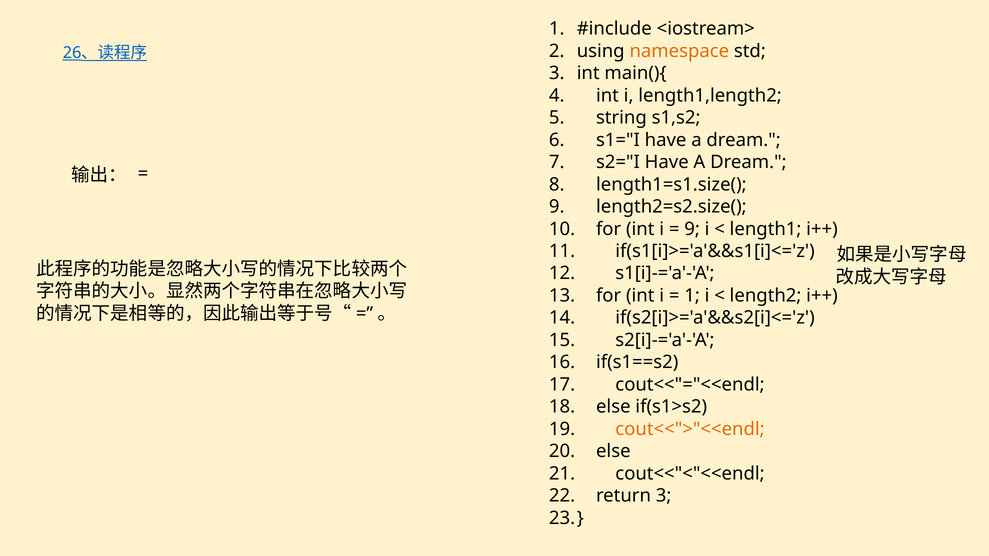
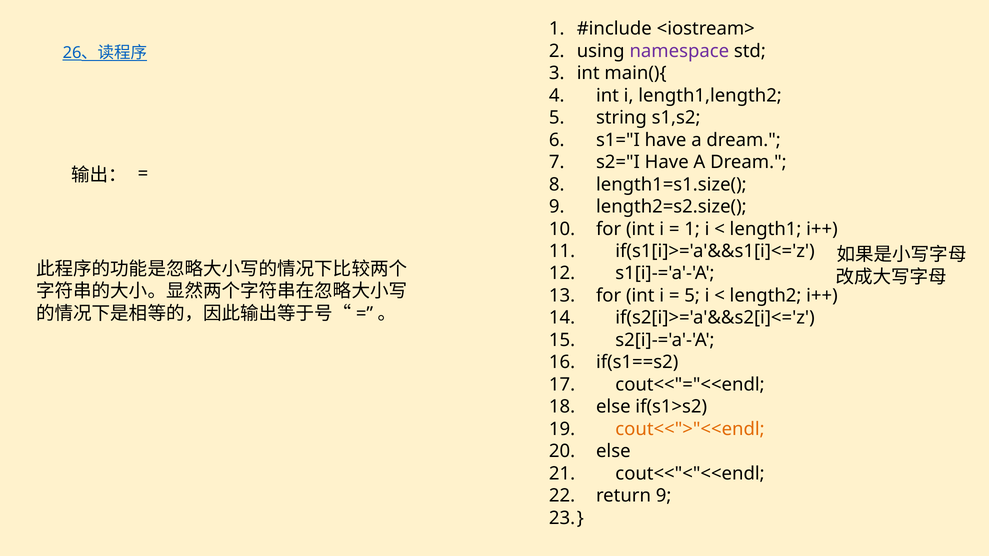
namespace colour: orange -> purple (679, 51)
9: 9 -> 1 (692, 229)
1: 1 -> 5 (692, 296)
return 3: 3 -> 9 (664, 496)
